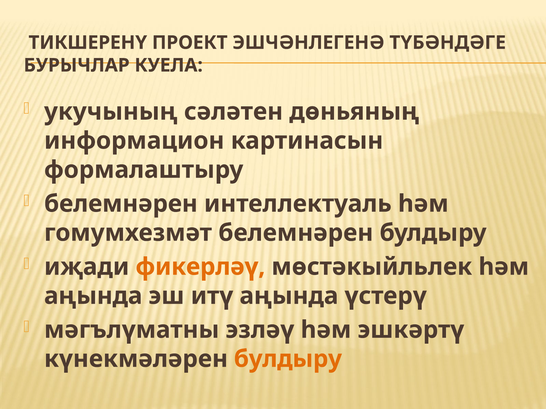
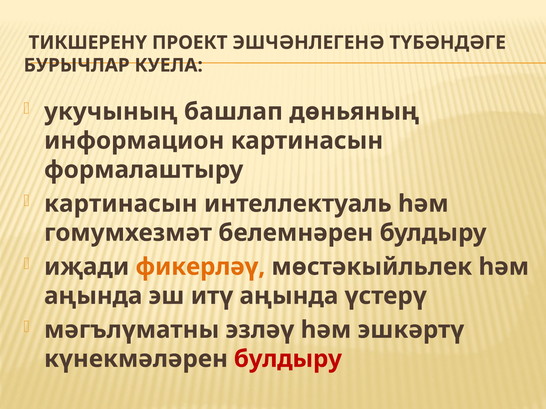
сәләтен: сәләтен -> башлап (233, 112)
белемнәрен: белемнәрен -> картинасын (121, 204)
булдыру colour: orange -> red (288, 359)
